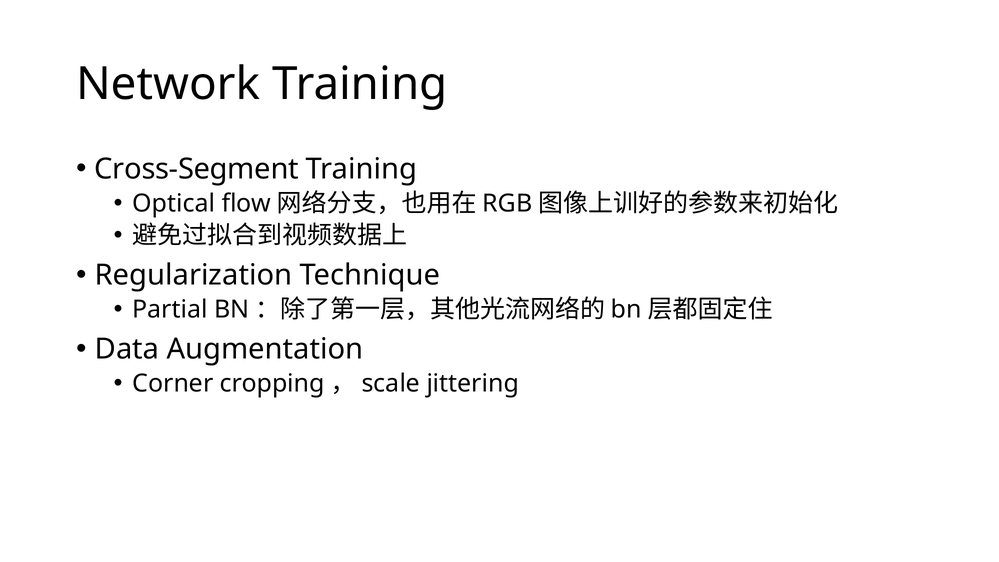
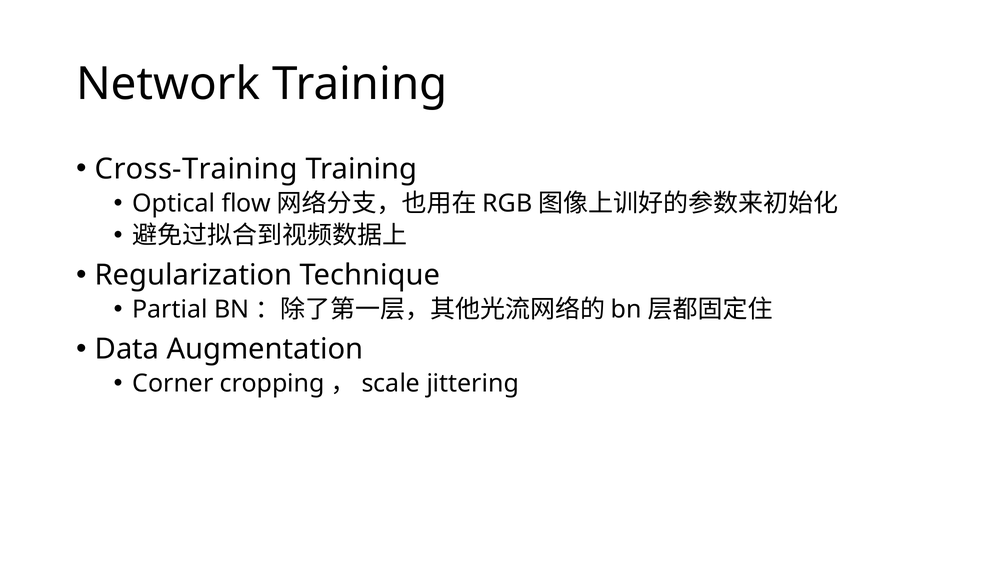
Cross-Segment: Cross-Segment -> Cross-Training (196, 169)
